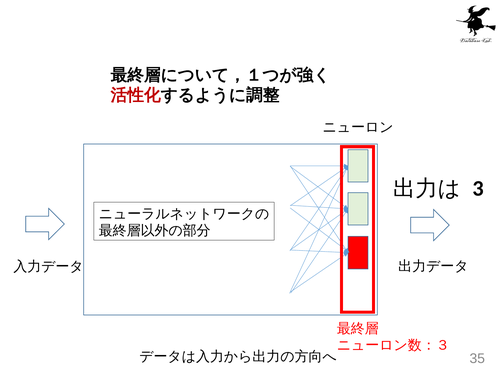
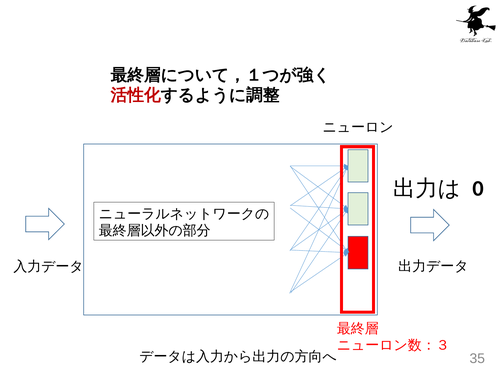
3: 3 -> 0 (478, 189)
